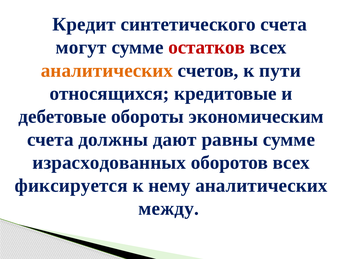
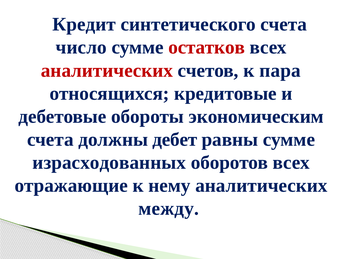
могут: могут -> число (81, 47)
аналитических colour: orange -> red (107, 70)
пути: пути -> пара (280, 70)
дают: дают -> дебет (175, 139)
фиксируется: фиксируется -> отражающие (71, 185)
